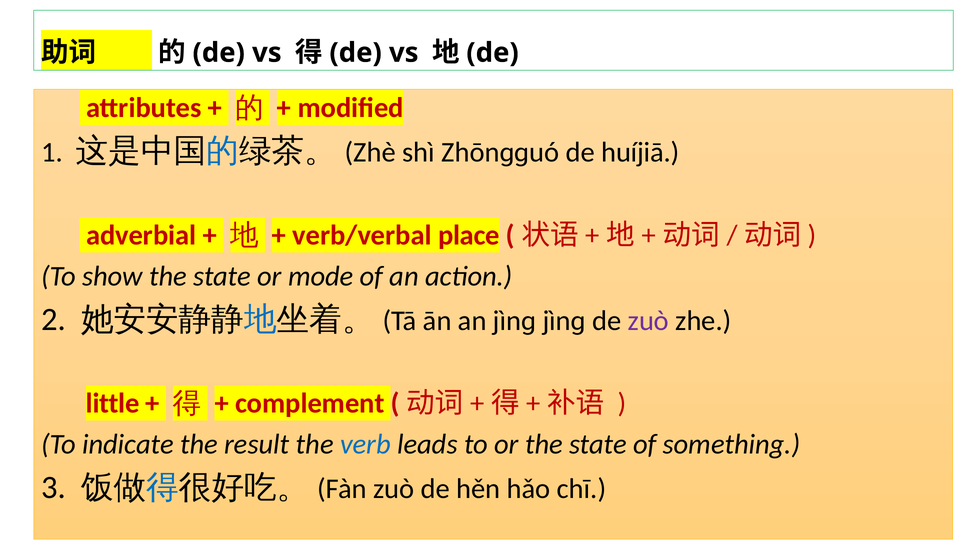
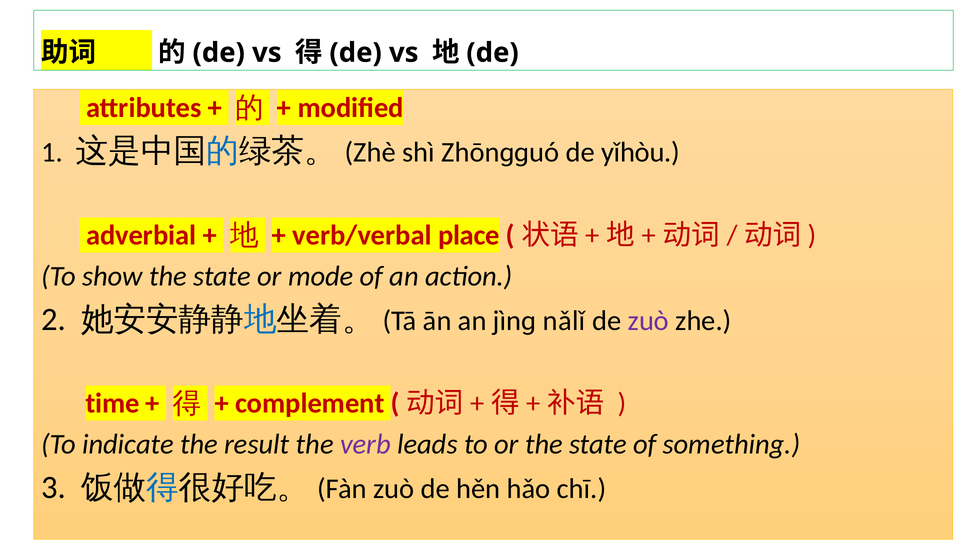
huíjiā: huíjiā -> yǐhòu (640, 153)
jìnɡ jìnɡ: jìnɡ -> nǎlǐ (564, 321)
little: little -> time (113, 404)
verb colour: blue -> purple (365, 444)
